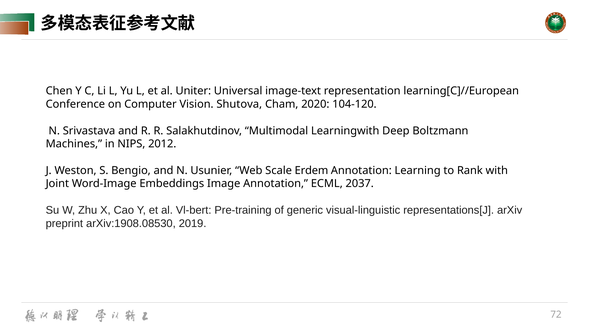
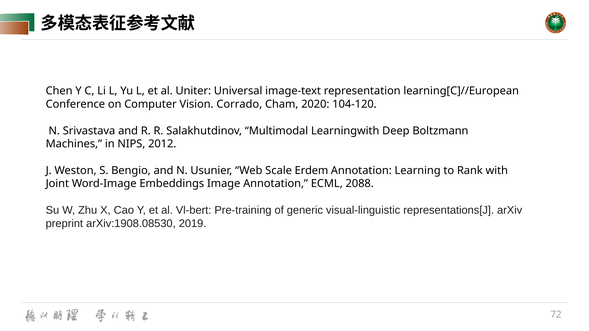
Shutova: Shutova -> Corrado (239, 104)
2037: 2037 -> 2088 (360, 184)
